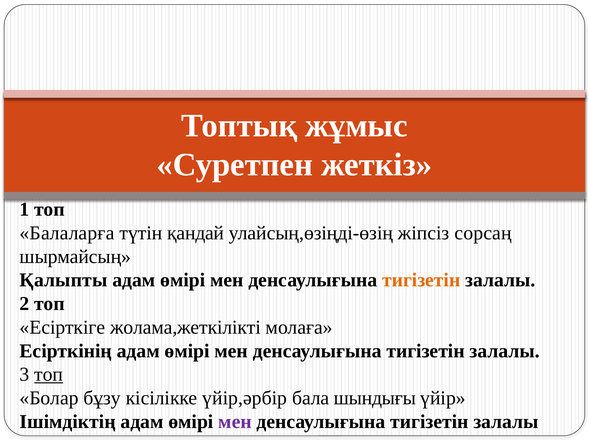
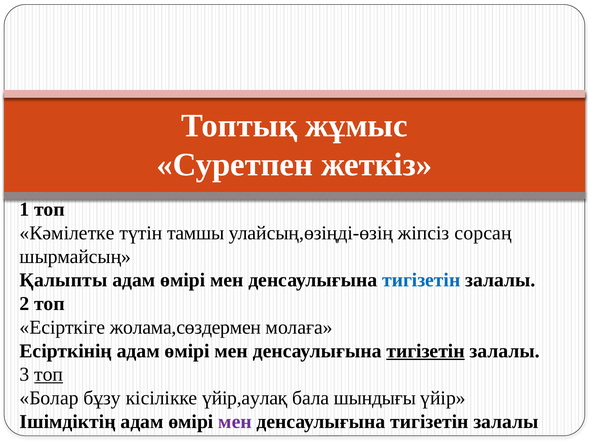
Балаларға: Балаларға -> Кәмілетке (67, 233)
қандай: қандай -> тамшы (196, 233)
тигізетін colour: orange -> blue (421, 280)
жолама,жеткілікті: жолама,жеткілікті -> жолама,сөздермен (185, 327)
тигізетін underline: none -> present (426, 351)
үйір,әрбір: үйір,әрбір -> үйір,аулақ (245, 398)
